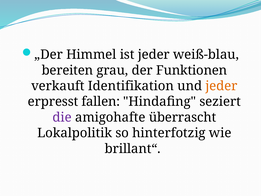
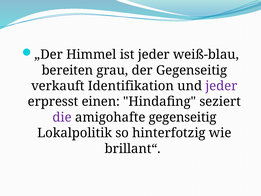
der Funktionen: Funktionen -> Gegenseitig (192, 70)
jeder colour: orange -> purple (221, 86)
fallen: fallen -> einen (101, 102)
amigohafte überrascht: überrascht -> gegenseitig (183, 117)
